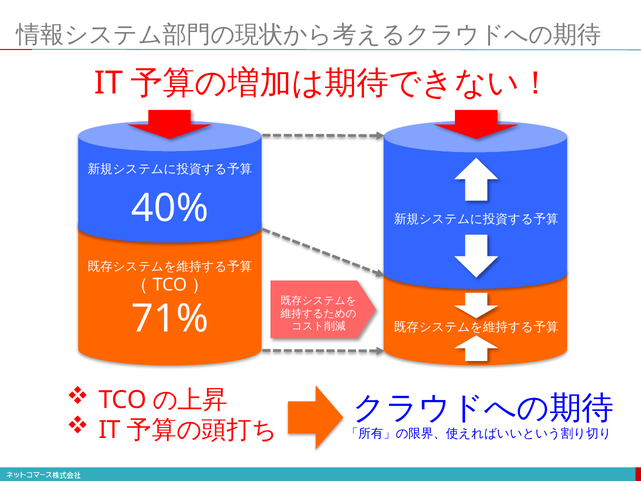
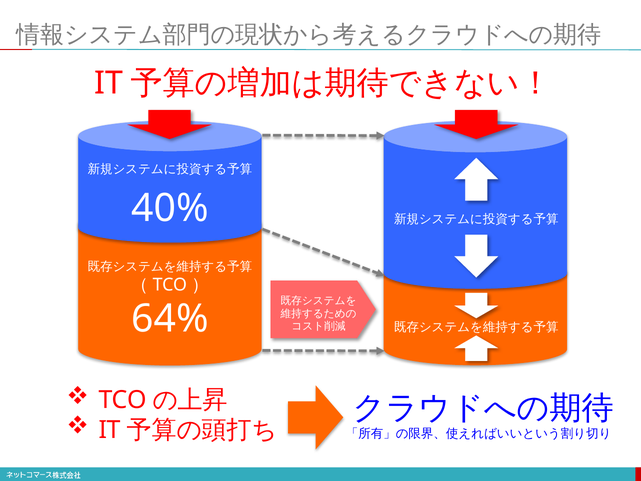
71%: 71% -> 64% (170, 319)
